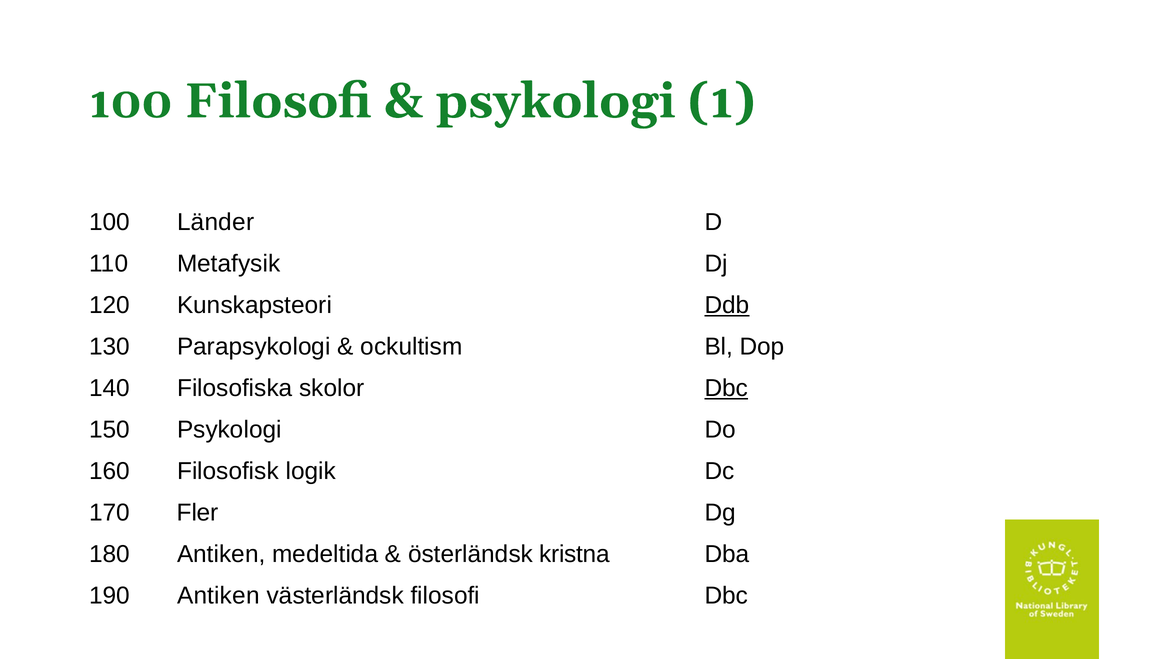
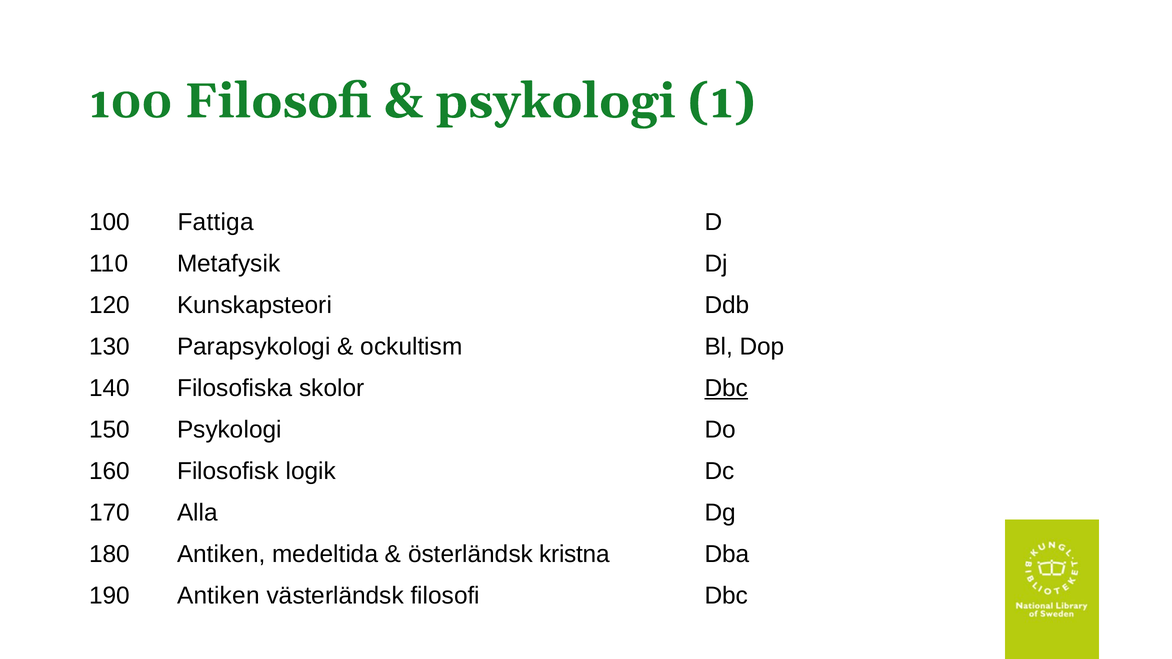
Länder: Länder -> Fattiga (216, 222)
Ddb underline: present -> none (727, 305)
Fler: Fler -> Alla (197, 513)
